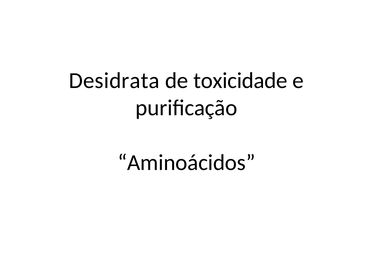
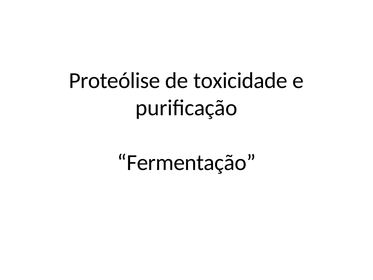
Desidrata: Desidrata -> Proteólise (114, 81)
Aminoácidos: Aminoácidos -> Fermentação (187, 163)
